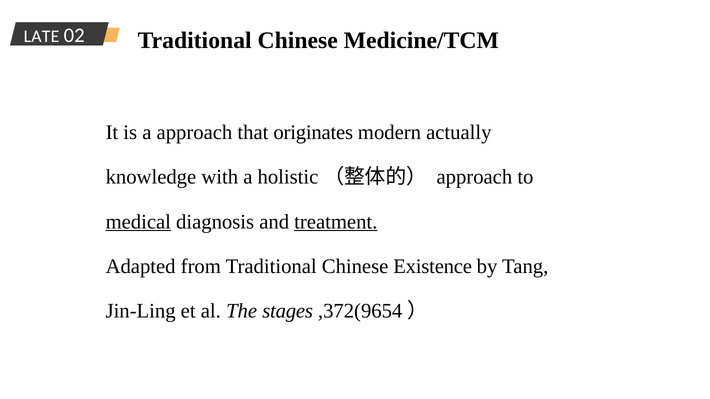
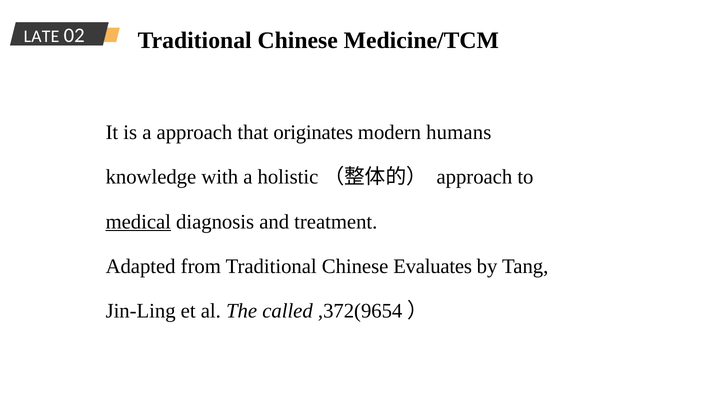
actually: actually -> humans (459, 132)
treatment underline: present -> none (336, 222)
Existence: Existence -> Evaluates (433, 267)
stages: stages -> called (288, 311)
